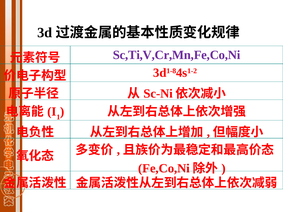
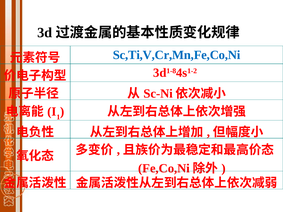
Sc,Ti,V,Cr,Mn,Fe,Co,Ni colour: purple -> blue (177, 55)
